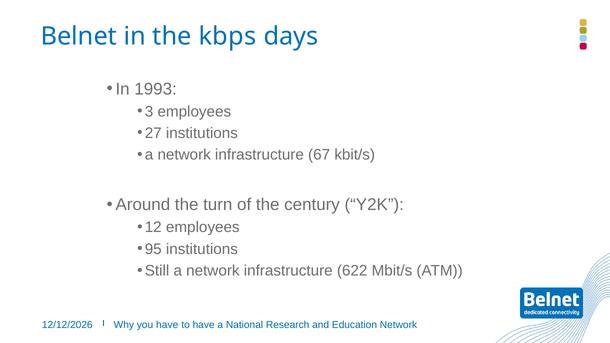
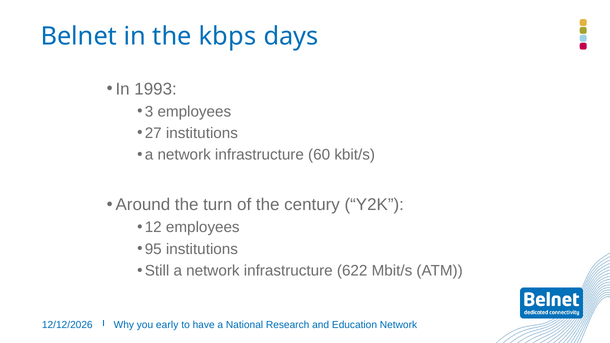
67: 67 -> 60 (319, 155)
you have: have -> early (167, 325)
